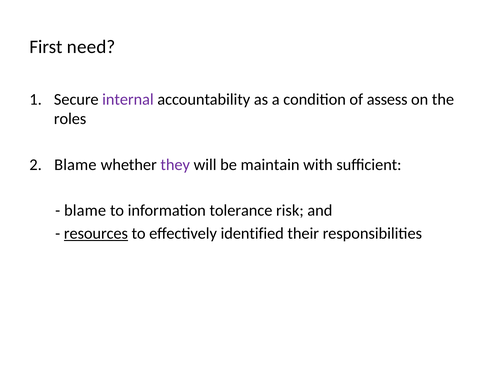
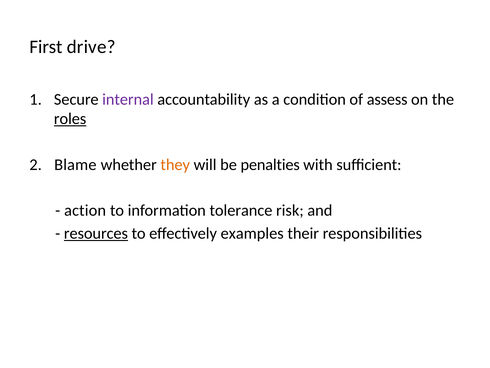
need: need -> drive (91, 47)
roles underline: none -> present (70, 119)
they colour: purple -> orange (175, 164)
maintain: maintain -> penalties (270, 164)
blame: blame -> action (85, 210)
identified: identified -> examples (252, 233)
